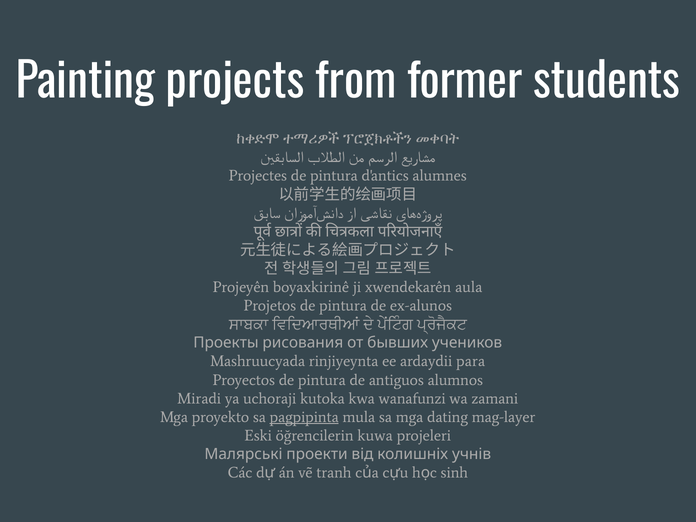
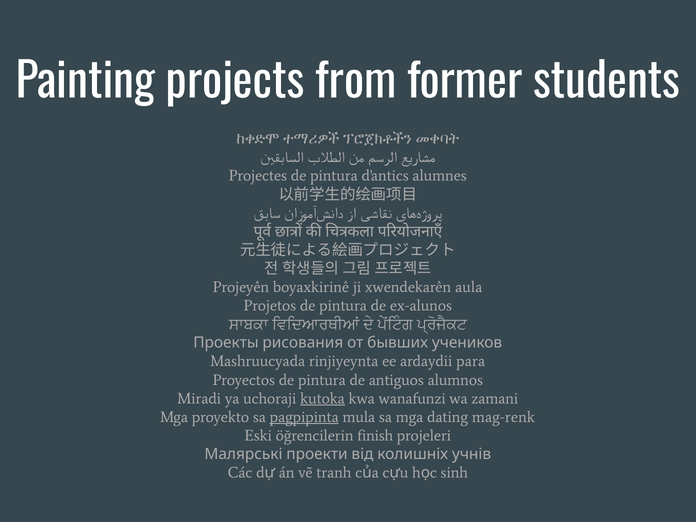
kutoka underline: none -> present (323, 398)
mag-layer: mag-layer -> mag-renk (503, 417)
kuwa: kuwa -> finish (375, 436)
